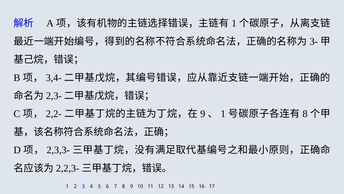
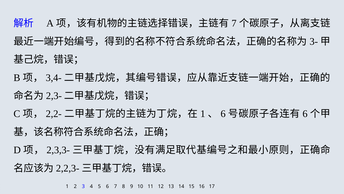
1: 1 -> 7 (234, 23)
9: 9 -> 1 (203, 114)
1: 1 -> 6 (223, 114)
8: 8 -> 6 (305, 114)
